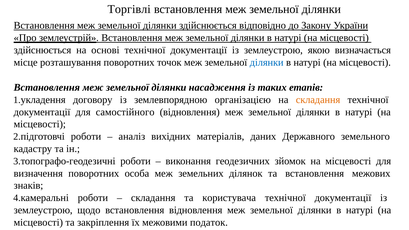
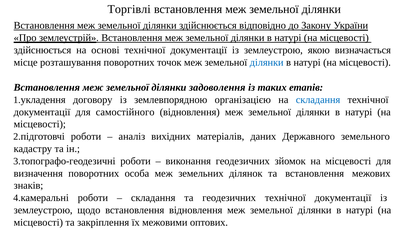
насадження: насадження -> задоволення (217, 87)
складання colour: orange -> blue (318, 100)
та користувача: користувача -> геодезичних (229, 198)
податок: податок -> оптових (209, 222)
